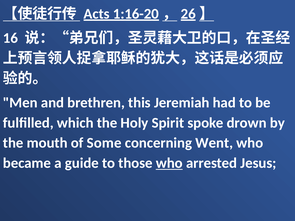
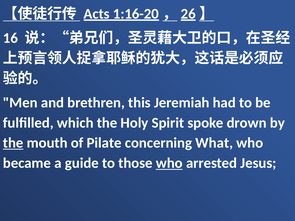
the underline: none -> present (13, 143)
Some: Some -> Pilate (104, 143)
Went: Went -> What (214, 143)
